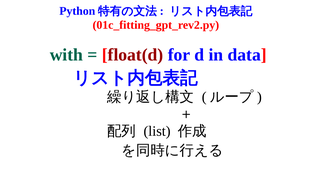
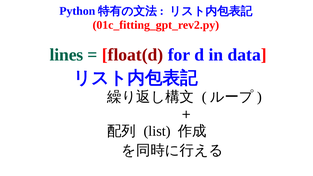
with: with -> lines (66, 55)
